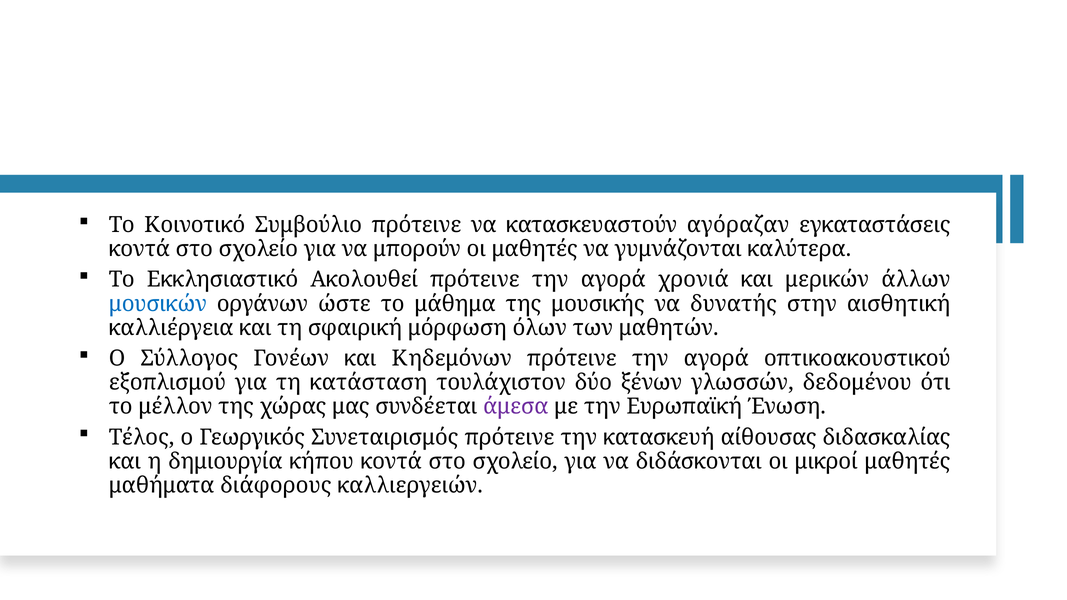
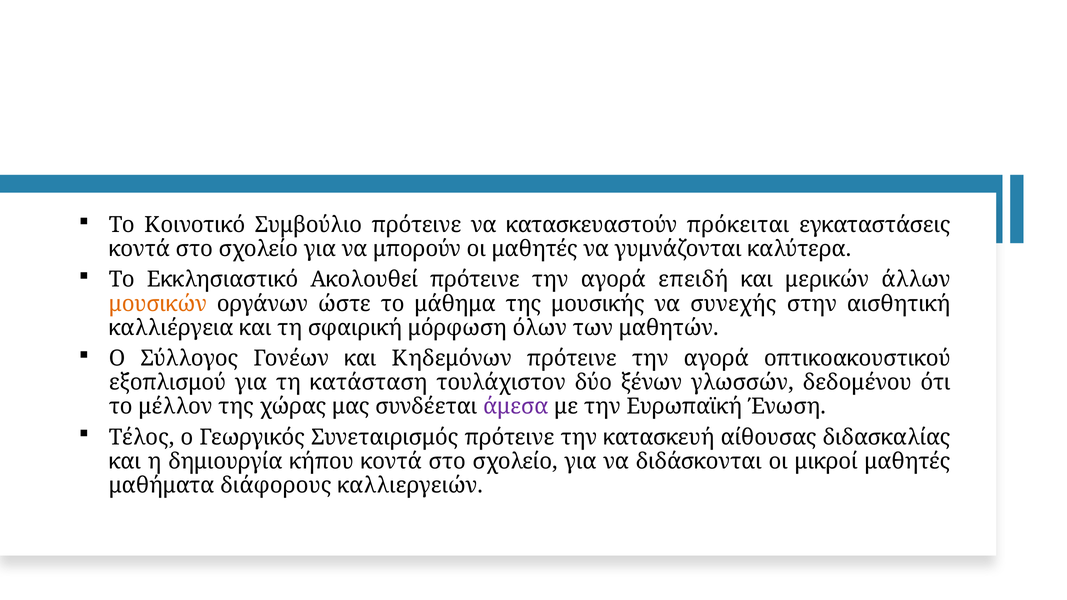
αγόραζαν: αγόραζαν -> πρόκειται (738, 225)
χρονιά: χρονιά -> επειδή (693, 280)
μουσικών colour: blue -> orange (158, 304)
δυνατής: δυνατής -> συνεχής (733, 304)
